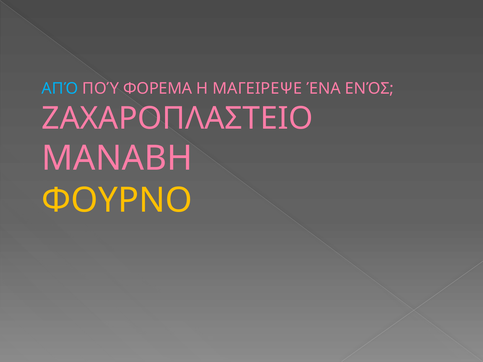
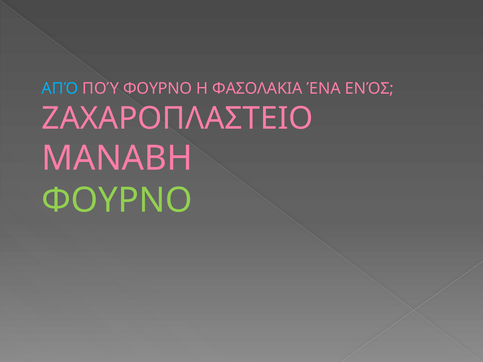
ΠΟΎ ΦΟΡΕΜΑ: ΦΟΡΕΜΑ -> ΦΟΥΡΝΟ (158, 89)
ΜΑΓΕΙΡΕΨΕ: ΜΑΓΕΙΡΕΨΕ -> ΦΑΣΟΛΑΚΙΑ (257, 89)
ΦΟΥΡΝΟ colour: yellow -> light green (117, 200)
